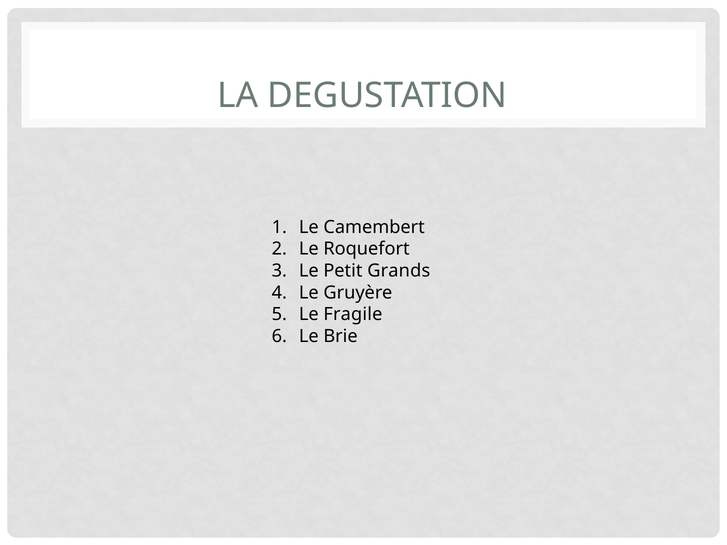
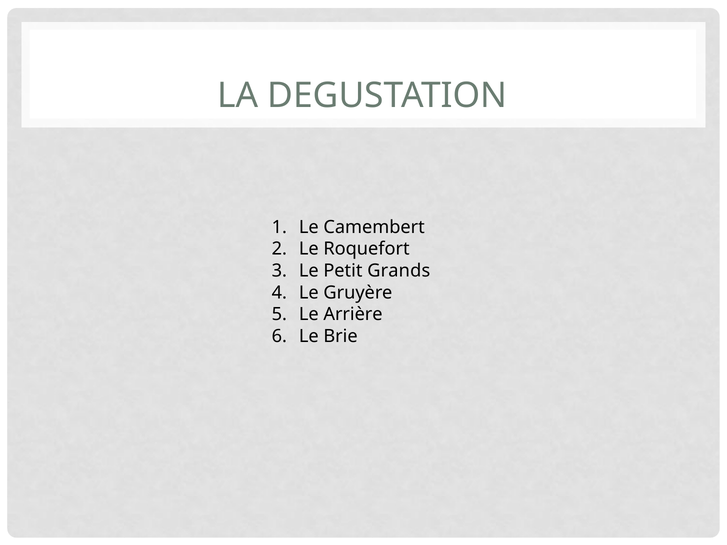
Fragile: Fragile -> Arrière (353, 315)
